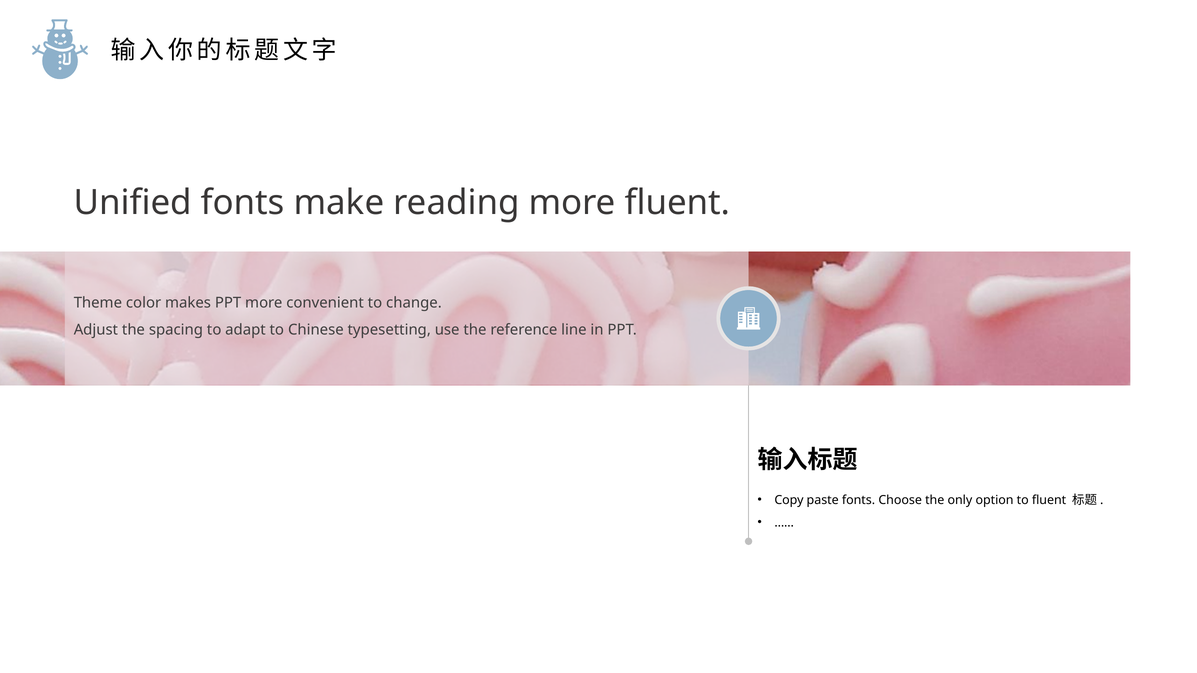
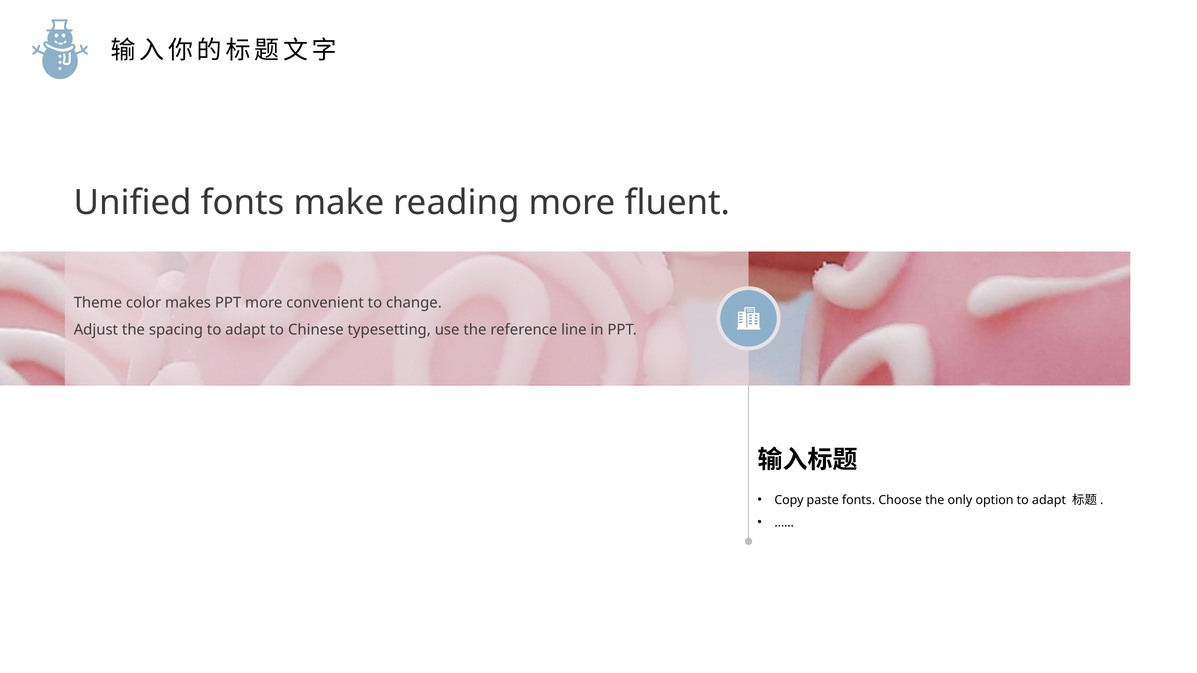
option to fluent: fluent -> adapt (1049, 500)
